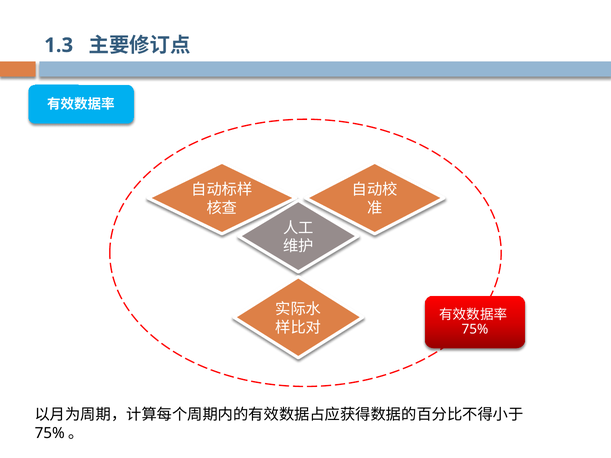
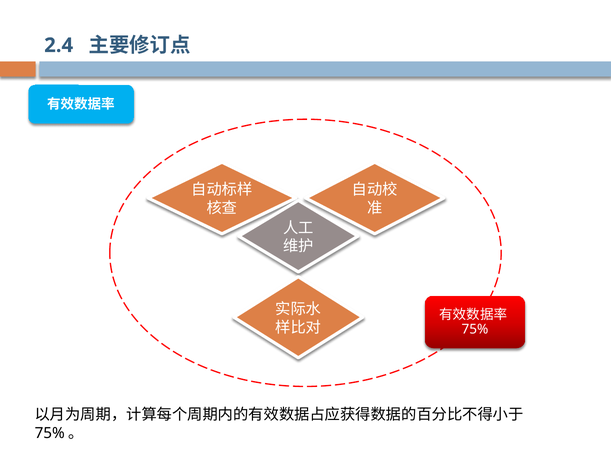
1.3: 1.3 -> 2.4 (59, 45)
